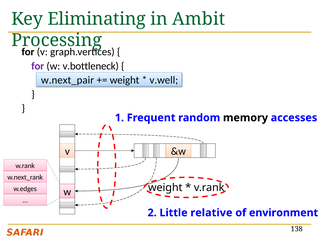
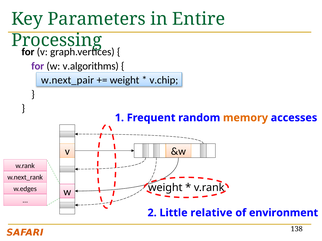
Eliminating: Eliminating -> Parameters (97, 19)
Ambit: Ambit -> Entire (199, 19)
v.bottleneck: v.bottleneck -> v.algorithms (91, 66)
v.well: v.well -> v.chip (164, 80)
memory colour: black -> orange (245, 118)
